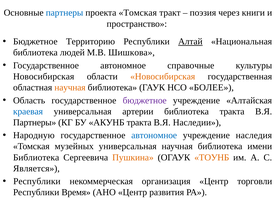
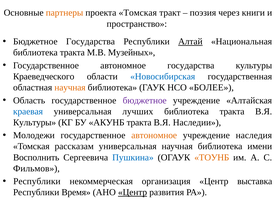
партнеры colour: blue -> orange (64, 13)
Бюджетное Территорию: Территорию -> Государства (90, 41)
людей: людей -> тракта (72, 53)
Шишкова: Шишкова -> Музейных (132, 53)
автономное справочные: справочные -> государства (191, 65)
Новосибирская: Новосибирская -> Краеведческого (44, 76)
Новосибирская colour: orange -> blue (163, 76)
артерии: артерии -> лучших (138, 111)
Партнеры: Партнеры -> Культуры (35, 122)
Народную: Народную -> Молодежи (34, 135)
автономное colour: blue -> orange (154, 135)
музейных: музейных -> рассказам (74, 146)
Библиотека: Библиотека -> Восполнить (36, 157)
Пушкина colour: orange -> blue (133, 157)
Является: Является -> Фильмов (36, 168)
торговли: торговли -> выставка (255, 181)
Центр underline: none -> present (133, 192)
